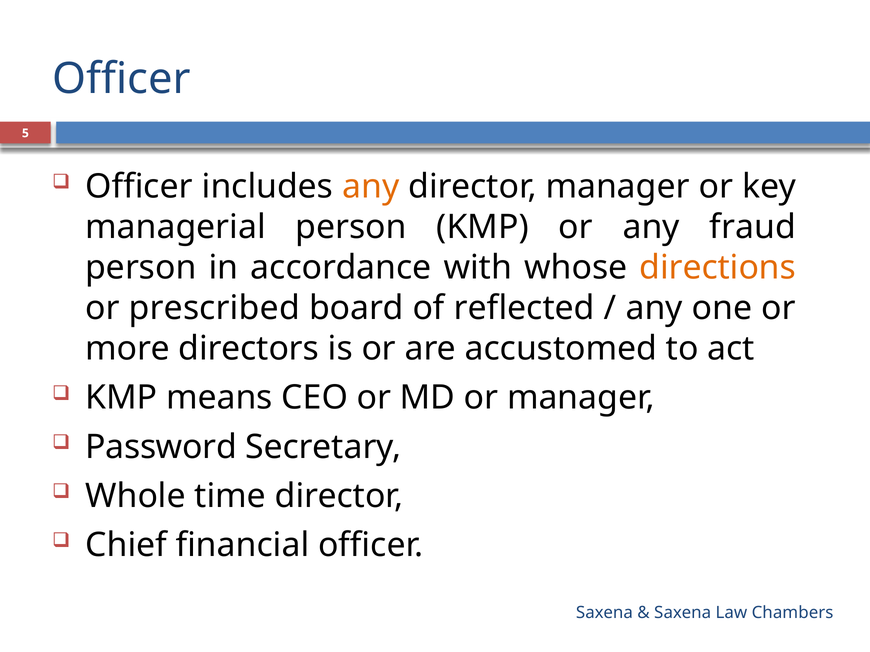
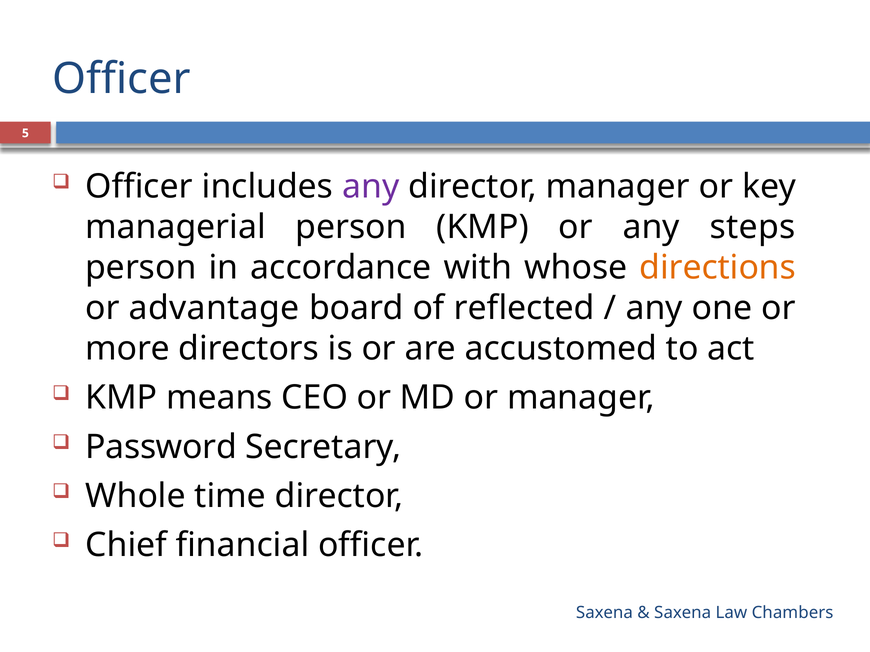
any colour: orange -> purple (371, 187)
fraud: fraud -> steps (753, 227)
prescribed: prescribed -> advantage (214, 308)
